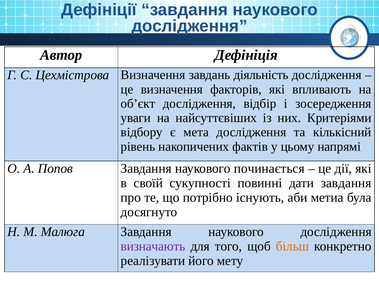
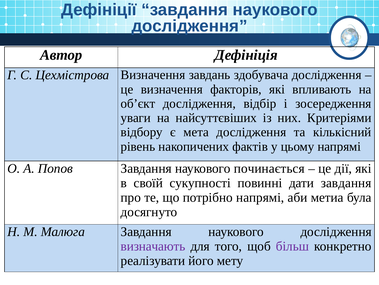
діяльність: діяльність -> здобувача (261, 75)
потрібно існують: існують -> напрямі (260, 197)
більш colour: orange -> purple (292, 246)
